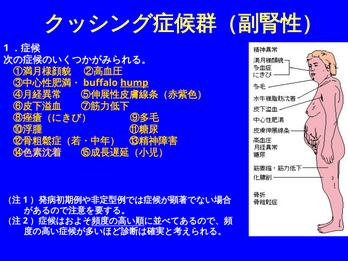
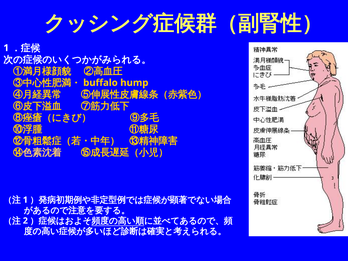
hump underline: present -> none (134, 83)
